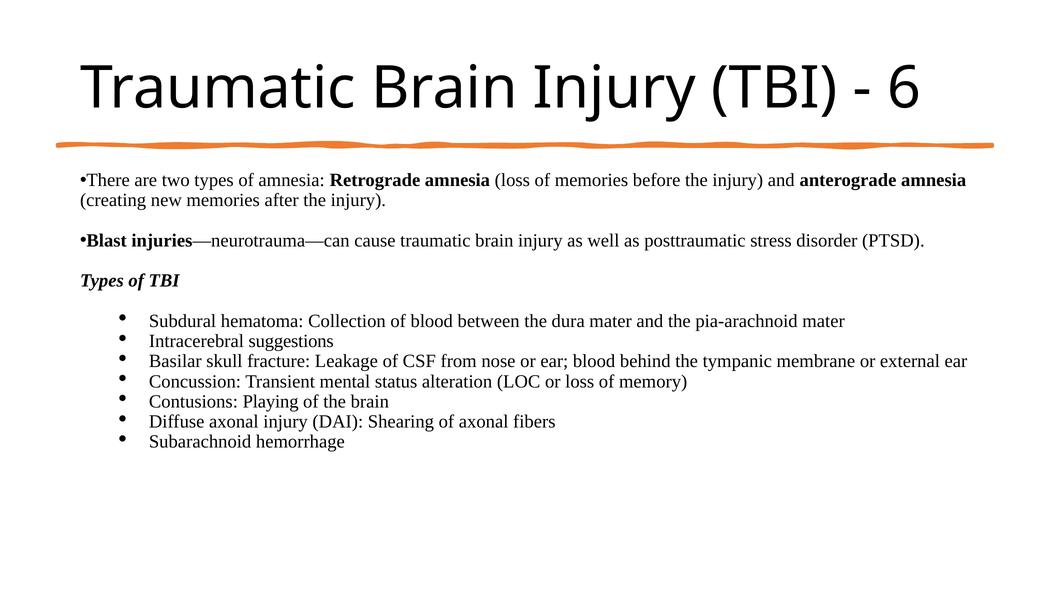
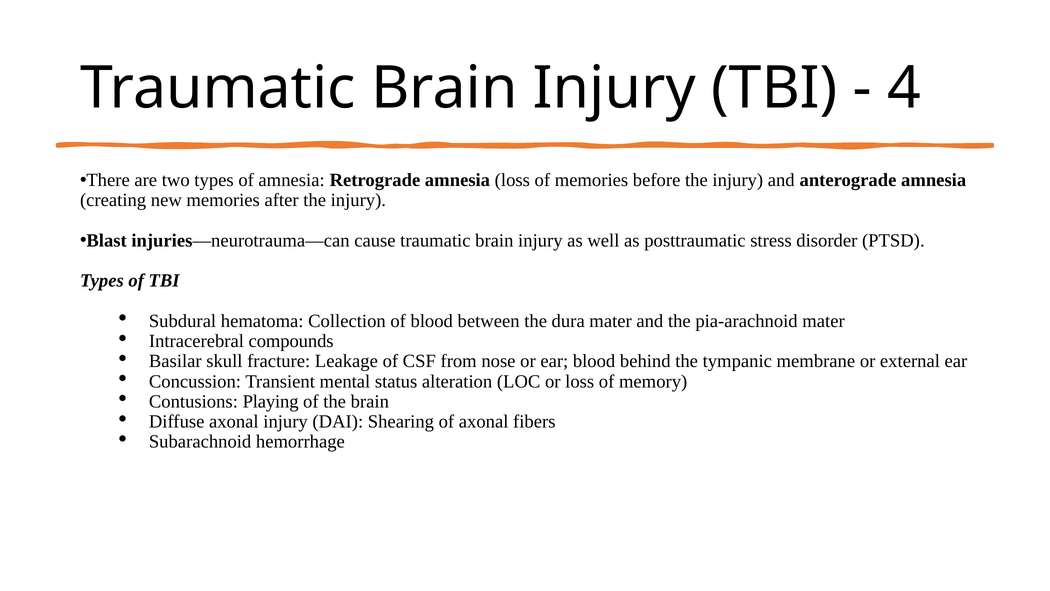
6: 6 -> 4 (904, 88)
suggestions: suggestions -> compounds (291, 341)
